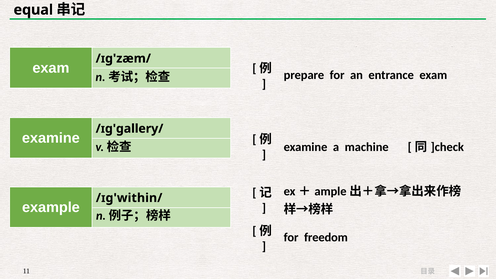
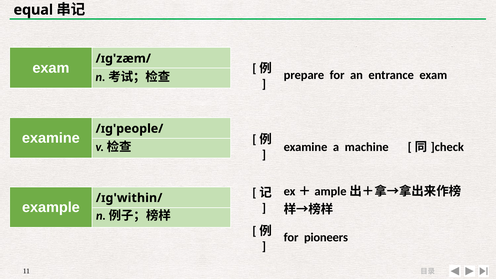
/ɪɡ'gallery/: /ɪɡ'gallery/ -> /ɪɡ'people/ (129, 129)
freedom: freedom -> pioneers (326, 237)
